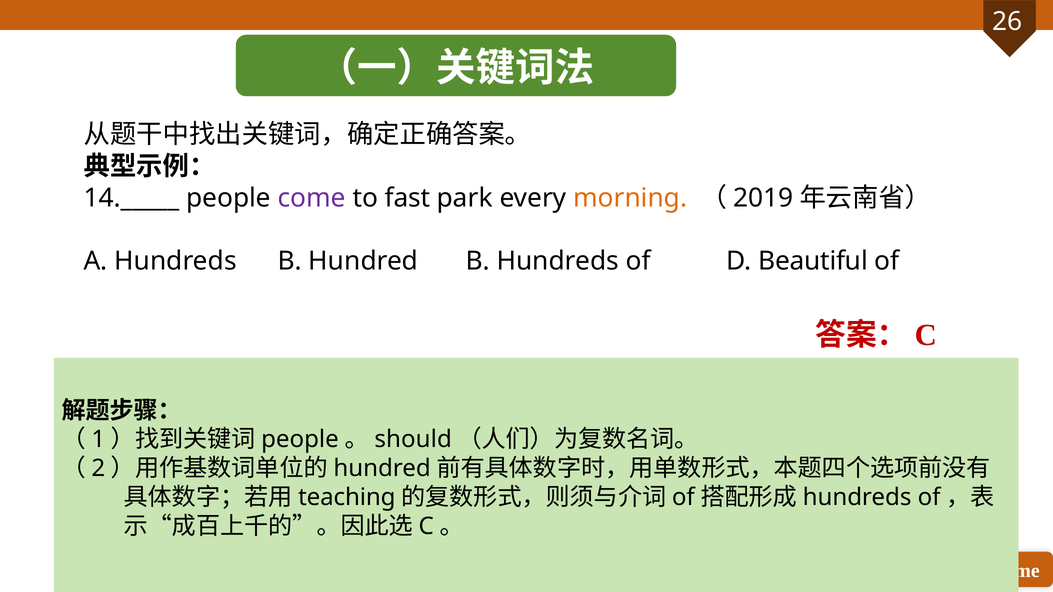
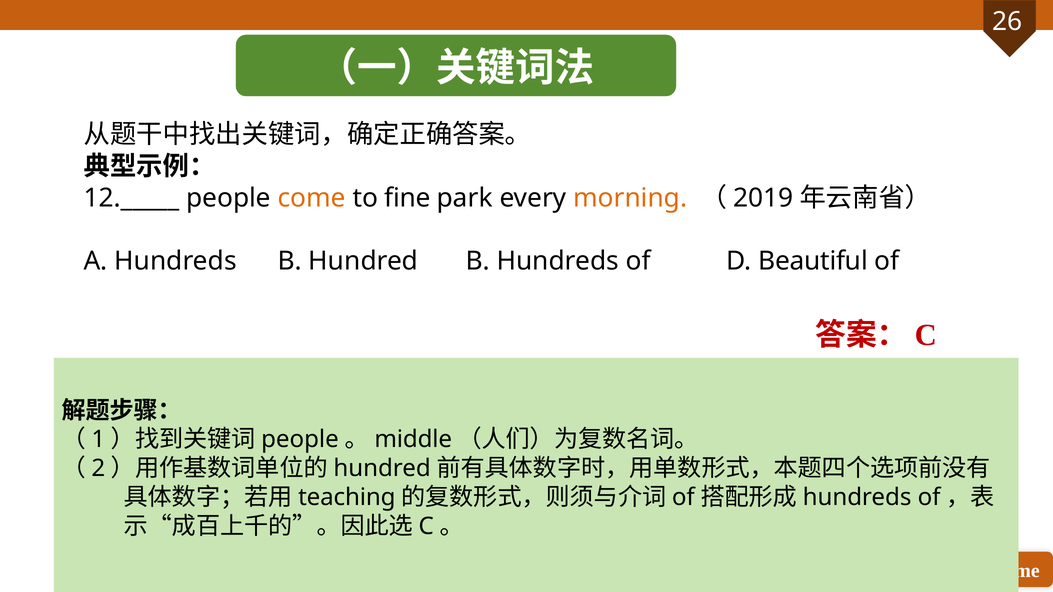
14._____: 14._____ -> 12._____ (132, 198)
come colour: purple -> orange (312, 198)
fast: fast -> fine (408, 198)
should: should -> middle (413, 440)
